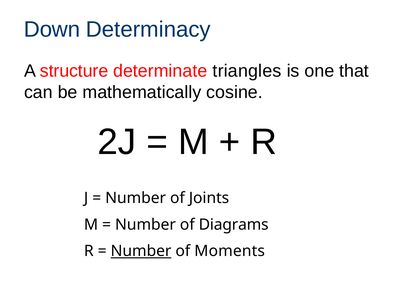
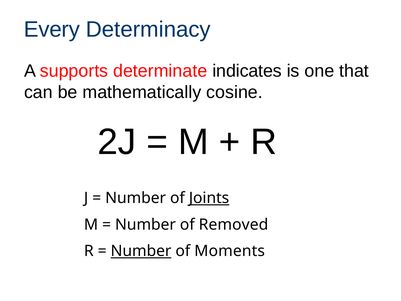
Down: Down -> Every (52, 29)
structure: structure -> supports (74, 71)
triangles: triangles -> indicates (247, 71)
Joints underline: none -> present (209, 198)
Diagrams: Diagrams -> Removed (233, 224)
